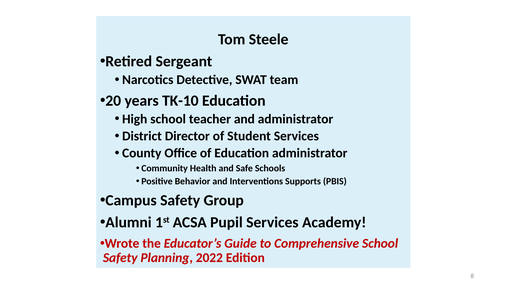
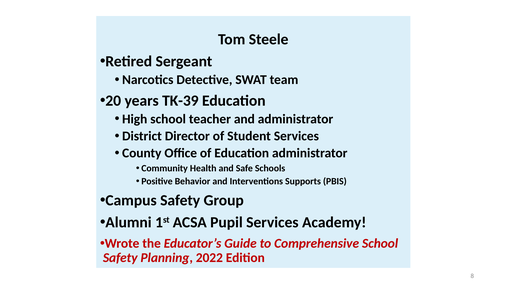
TK-10: TK-10 -> TK-39 (180, 101)
